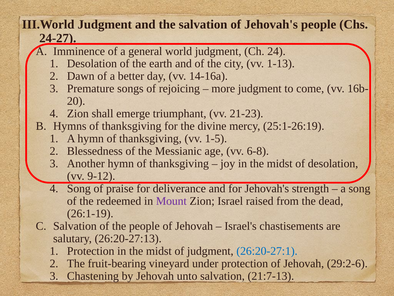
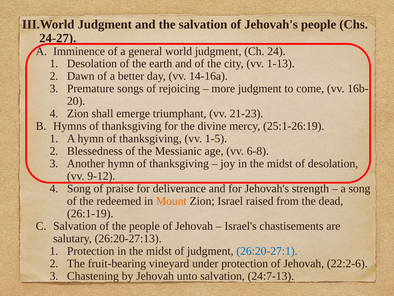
Mount colour: purple -> orange (171, 201)
29:2-6: 29:2-6 -> 22:2-6 (347, 263)
21:7-13: 21:7-13 -> 24:7-13 (271, 276)
